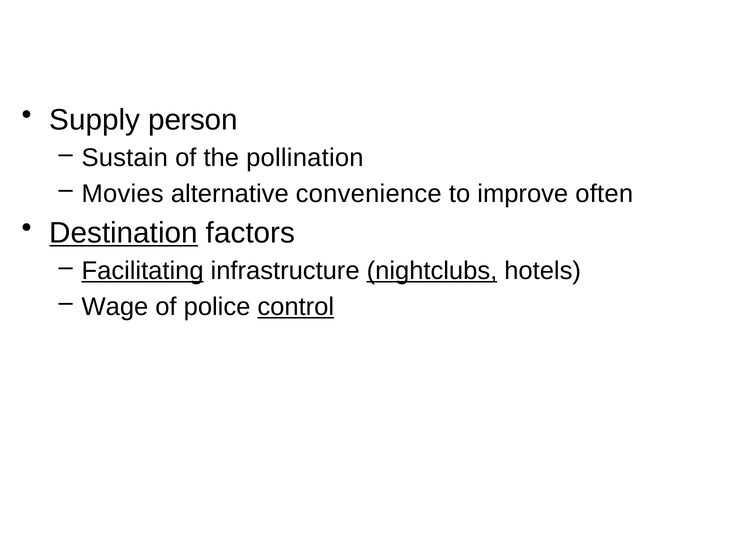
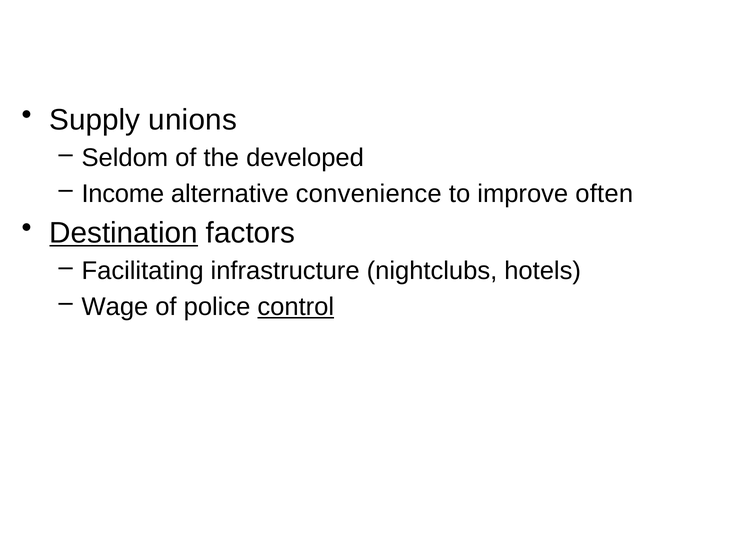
person: person -> unions (193, 120)
Sustain: Sustain -> Seldom (125, 158)
pollination: pollination -> developed (305, 158)
Movies: Movies -> Income (123, 194)
Facilitating underline: present -> none (143, 271)
nightclubs underline: present -> none (432, 271)
